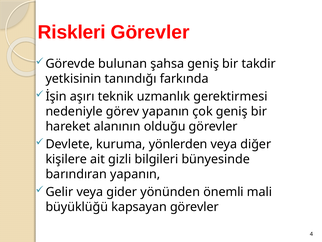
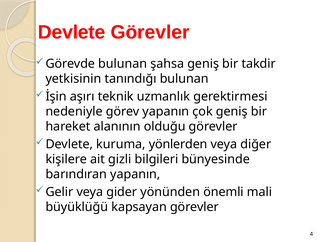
Riskleri: Riskleri -> Devlete (72, 32)
tanındığı farkında: farkında -> bulunan (184, 79)
